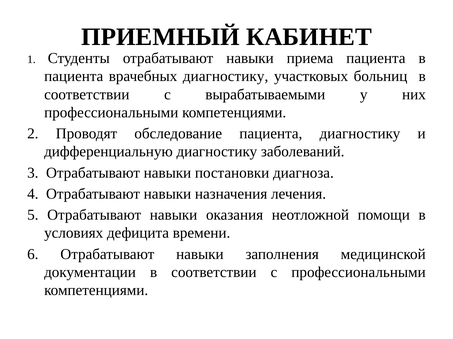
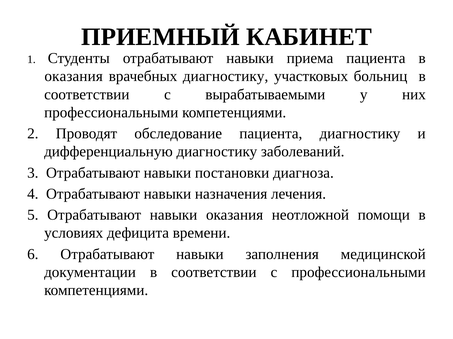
пациента: пациента -> оказания (74, 77)
